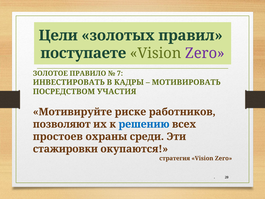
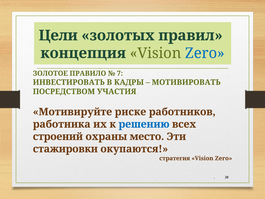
поступаете: поступаете -> концепция (83, 53)
Zero colour: purple -> blue (205, 53)
позволяют: позволяют -> работника (62, 124)
простоев: простоев -> строений (58, 136)
среди: среди -> место (147, 136)
